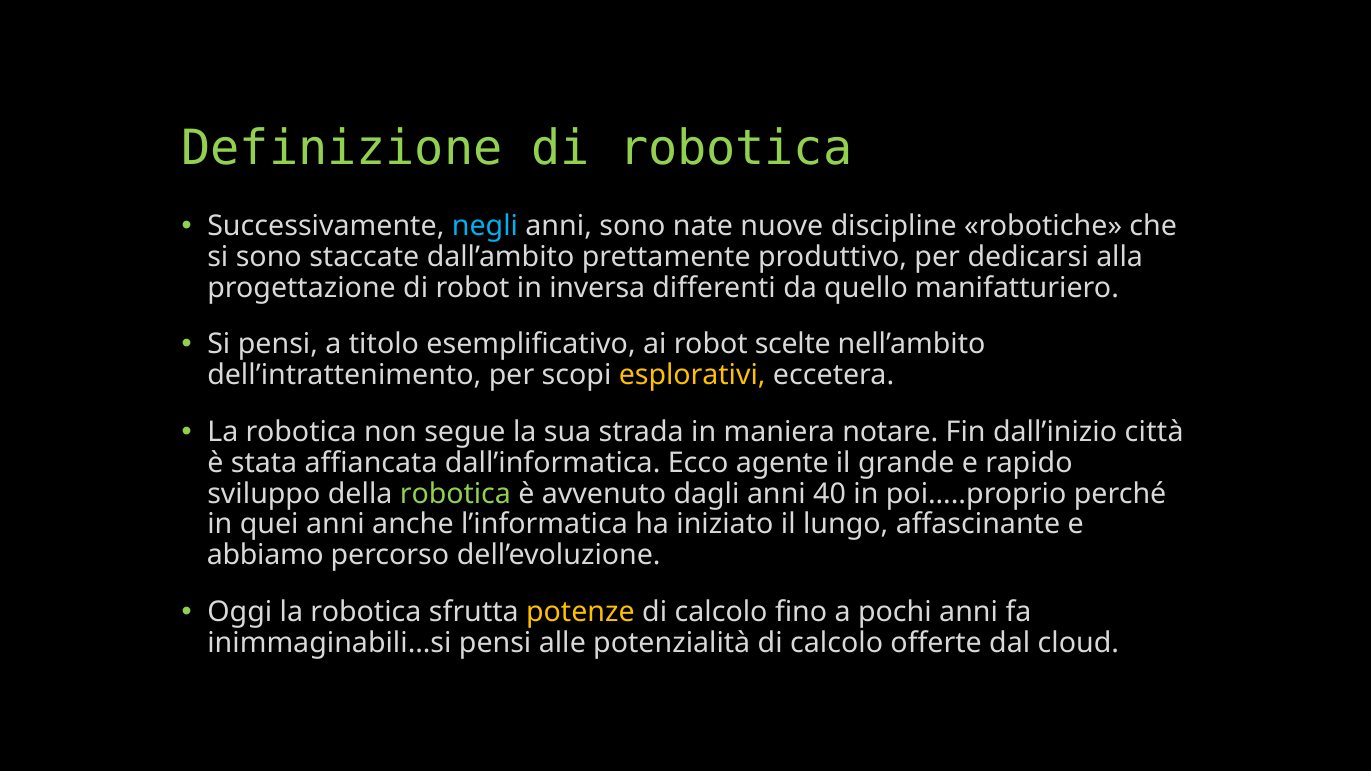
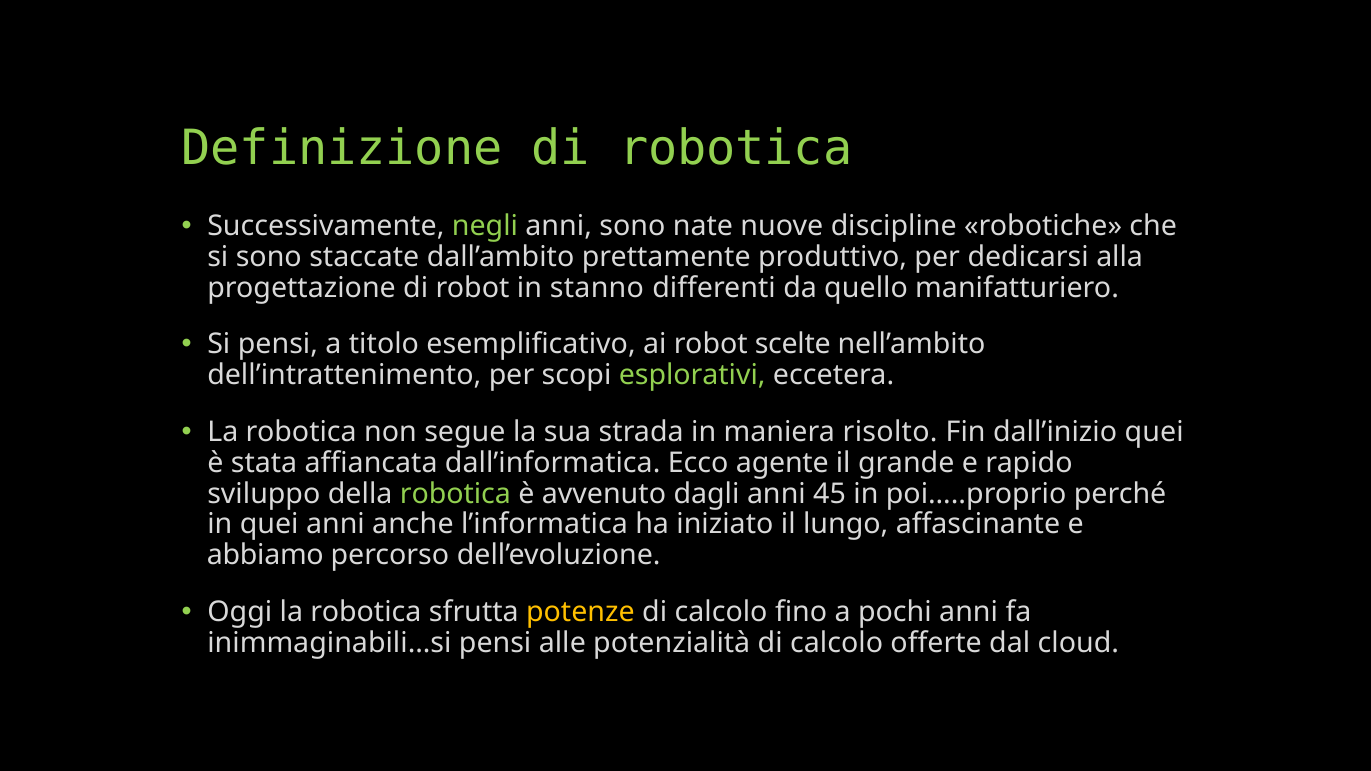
negli colour: light blue -> light green (485, 226)
inversa: inversa -> stanno (597, 288)
esplorativi colour: yellow -> light green (692, 375)
notare: notare -> risolto (890, 432)
dall’inizio città: città -> quei (1154, 432)
40: 40 -> 45 (830, 494)
